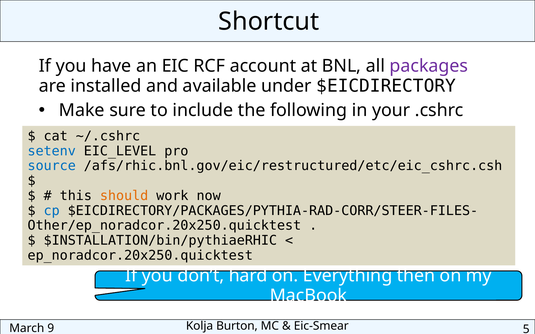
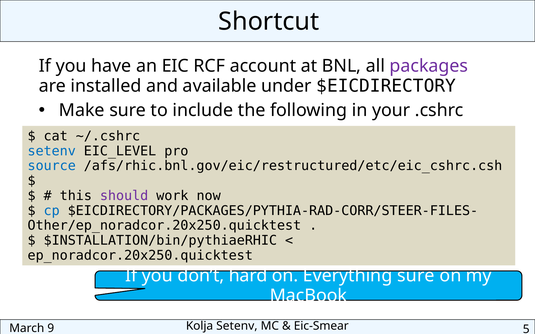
should colour: orange -> purple (124, 196)
Everything then: then -> sure (416, 276)
Kolja Burton: Burton -> Setenv (237, 326)
